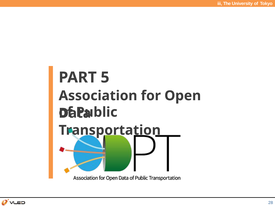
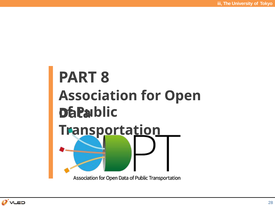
5: 5 -> 8 (105, 78)
